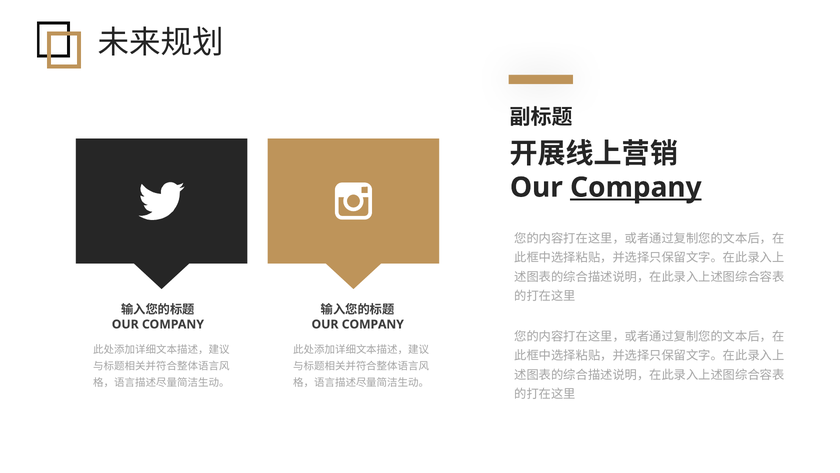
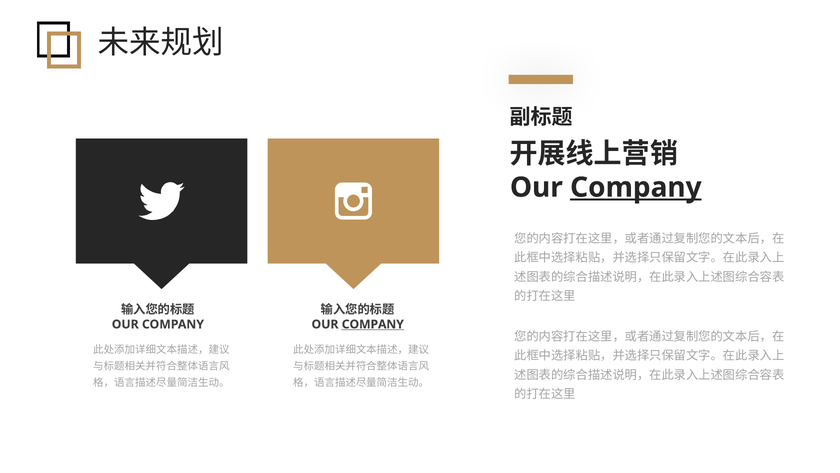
COMPANY underline: none -> present (373, 324)
